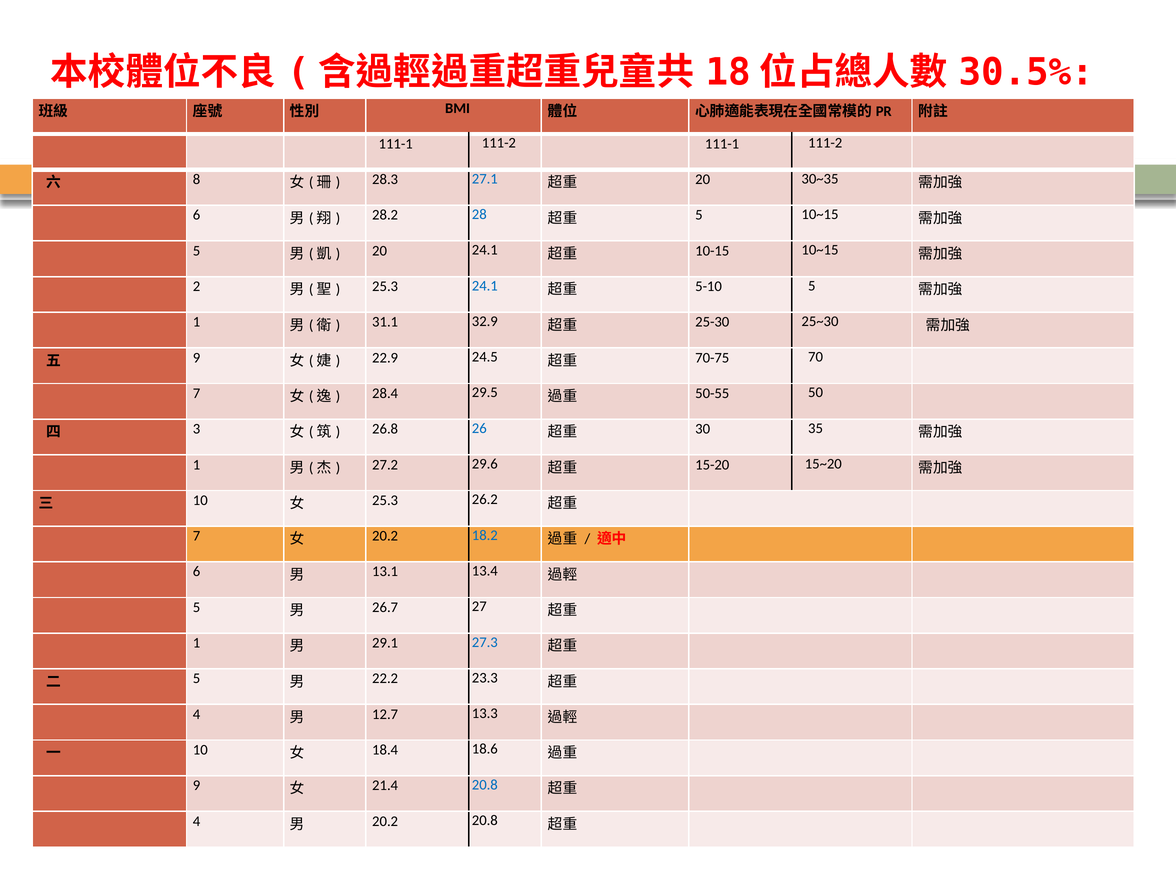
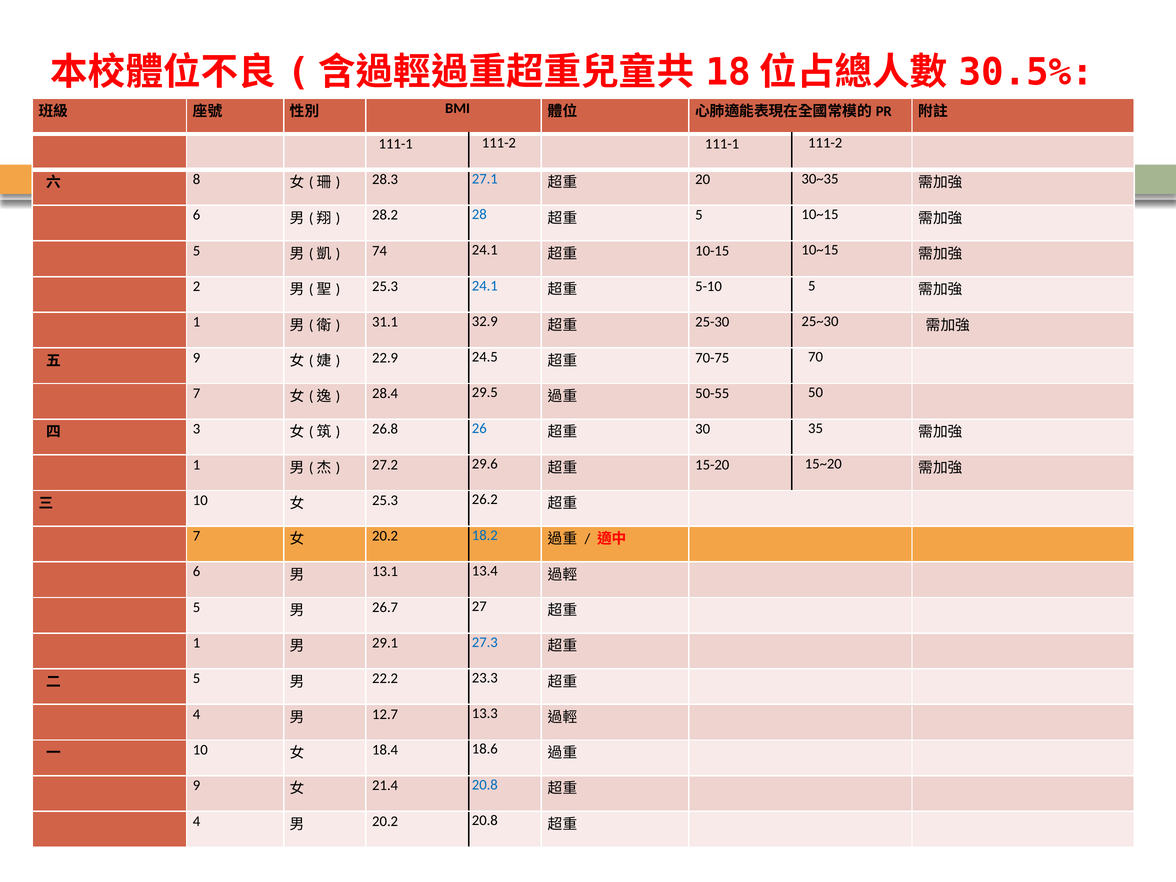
20: 20 -> 74 (380, 251)
